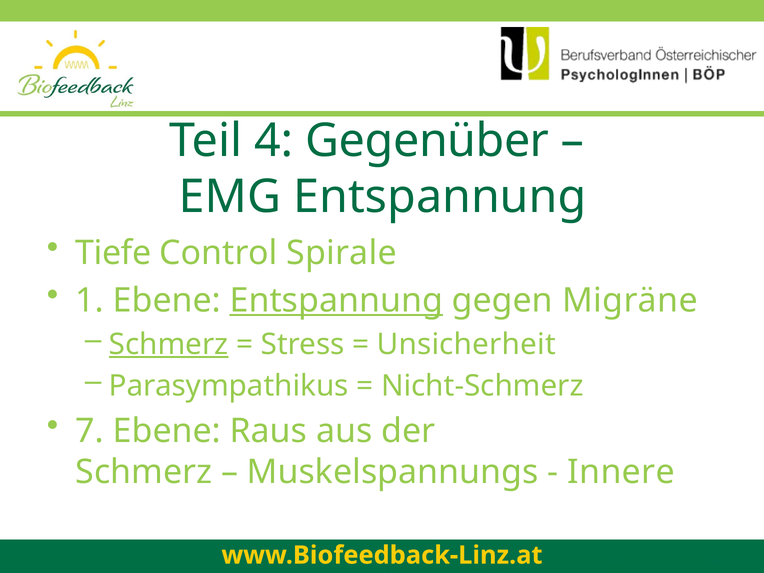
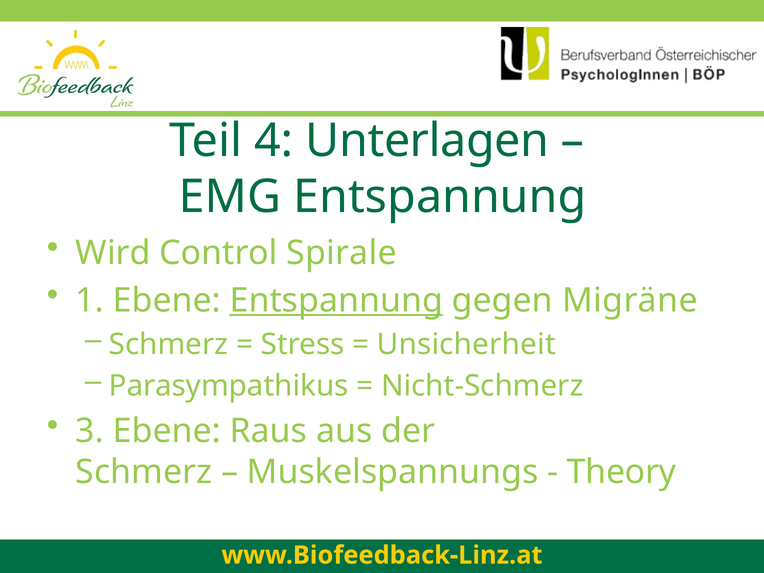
Gegenüber: Gegenüber -> Unterlagen (427, 141)
Tiefe: Tiefe -> Wird (113, 253)
Schmerz underline: present -> none (169, 344)
7: 7 -> 3 (90, 431)
Innere: Innere -> Theory (621, 472)
